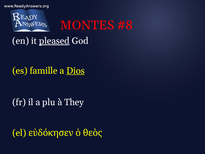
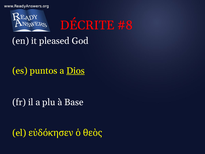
MONTES: MONTES -> DÉCRITE (87, 25)
pleased underline: present -> none (54, 41)
famille: famille -> puntos (44, 71)
They: They -> Base (74, 102)
